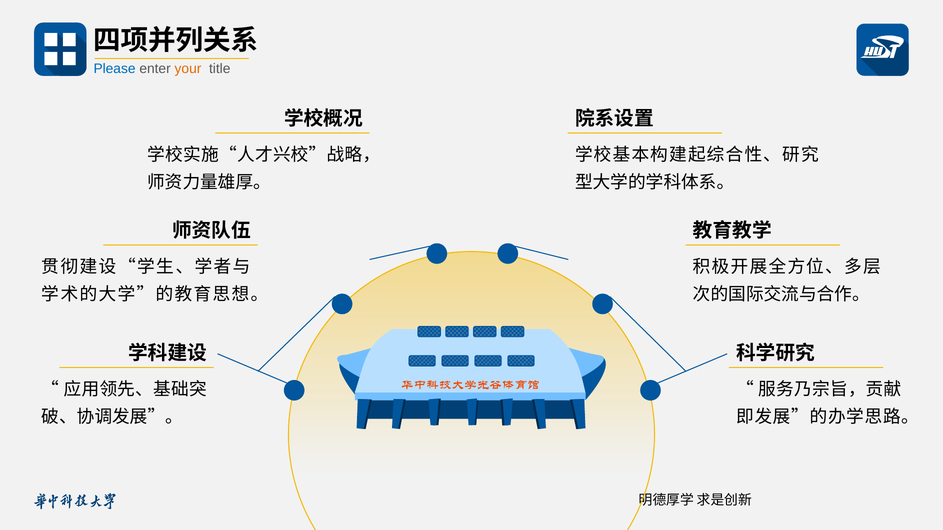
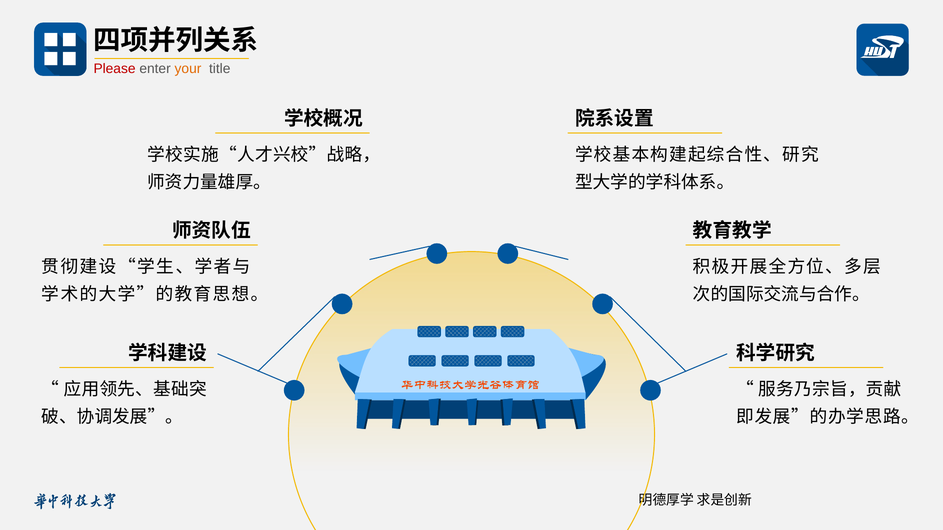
Please colour: blue -> red (115, 69)
